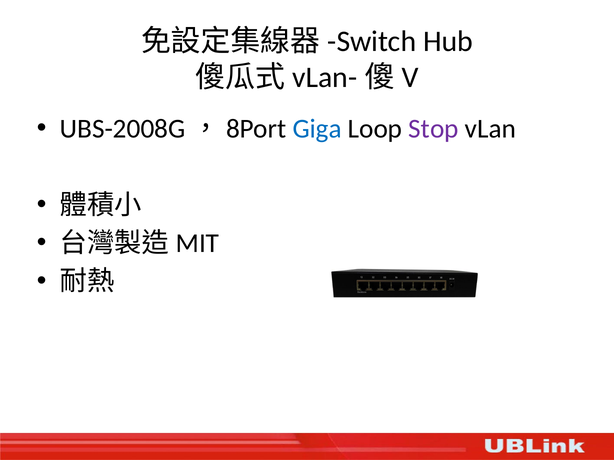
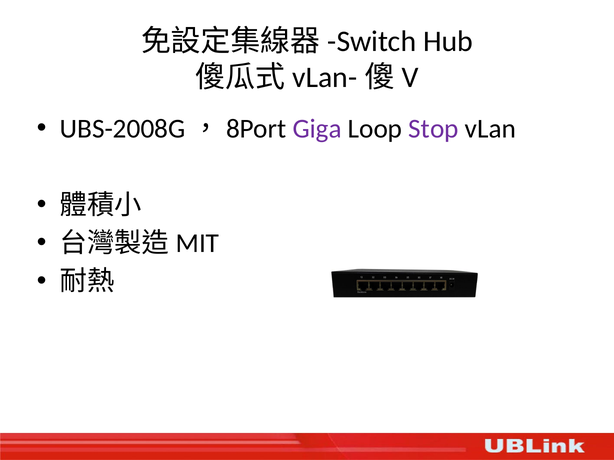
Giga colour: blue -> purple (317, 129)
